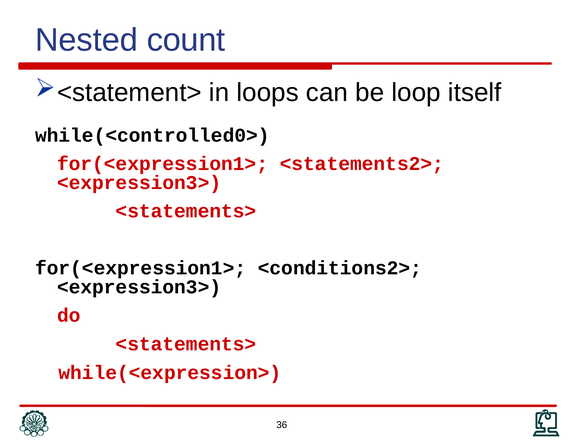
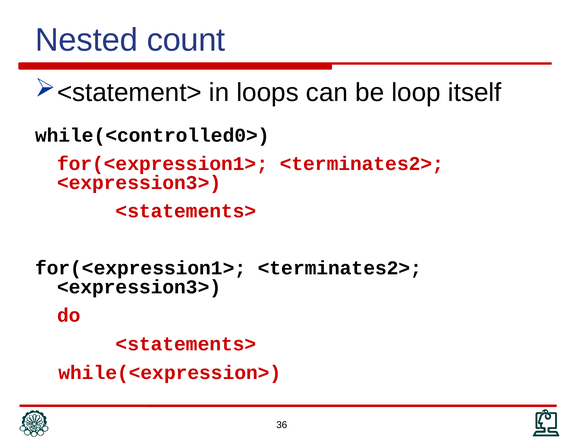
<statements2>: <statements2> -> <terminates2> (362, 164)
<conditions2>: <conditions2> -> <terminates2> (340, 268)
